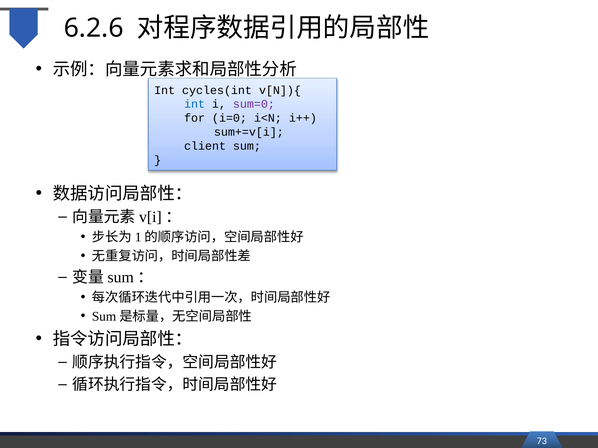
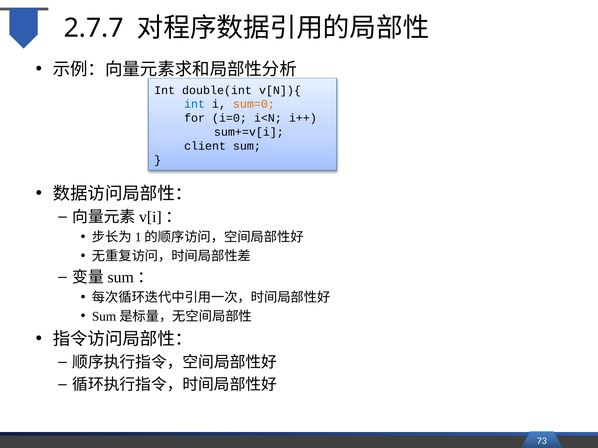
6.2.6: 6.2.6 -> 2.7.7 (94, 28)
cycles(int: cycles(int -> double(int (217, 90)
sum=0 colour: purple -> orange (254, 104)
